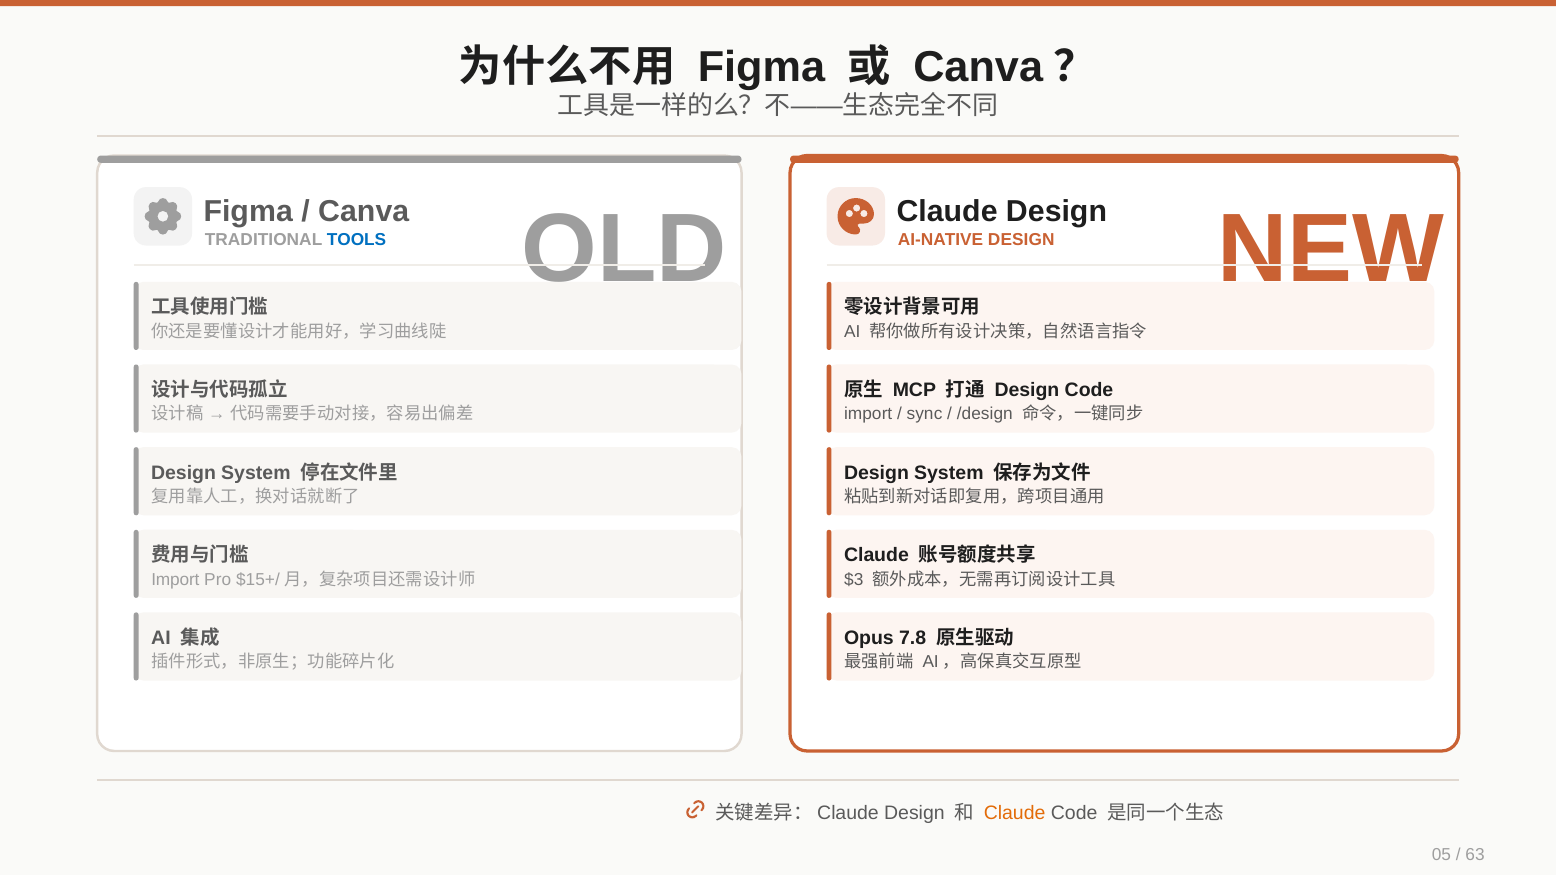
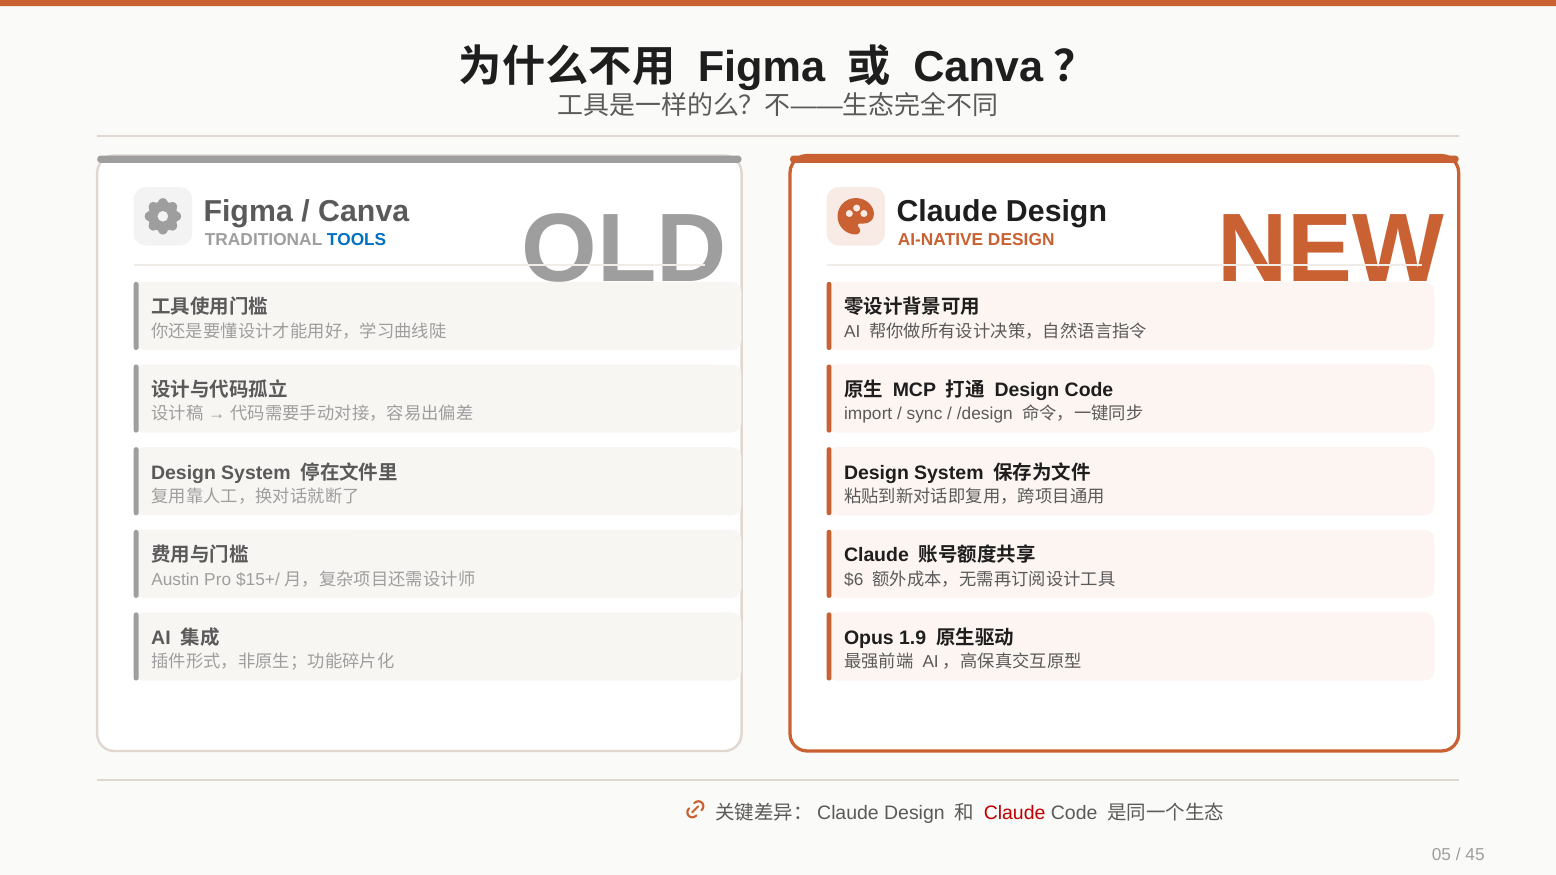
Import: Import -> Austin (175, 580)
$3: $3 -> $6 (854, 580)
7.8: 7.8 -> 1.9 (913, 638)
Claude colour: orange -> red (1015, 813)
63: 63 -> 45 (1475, 855)
